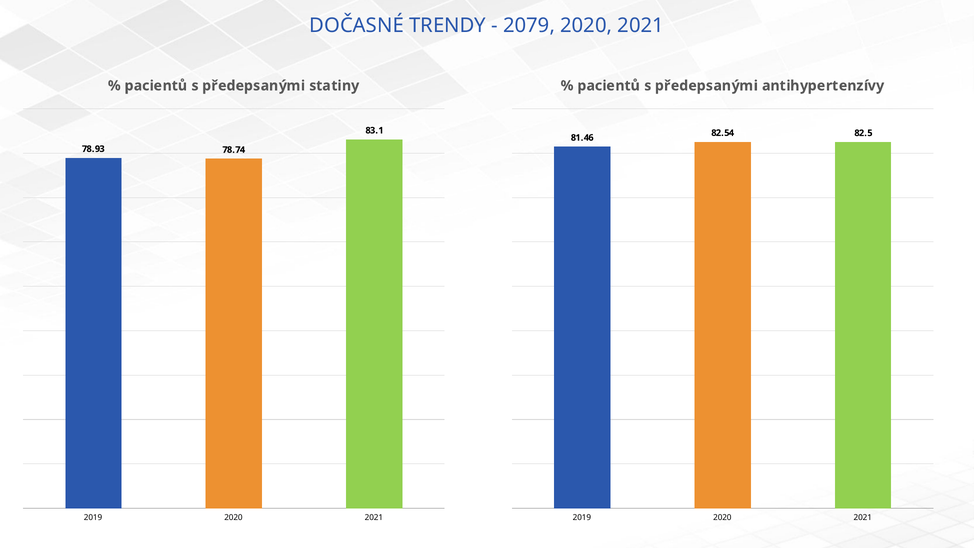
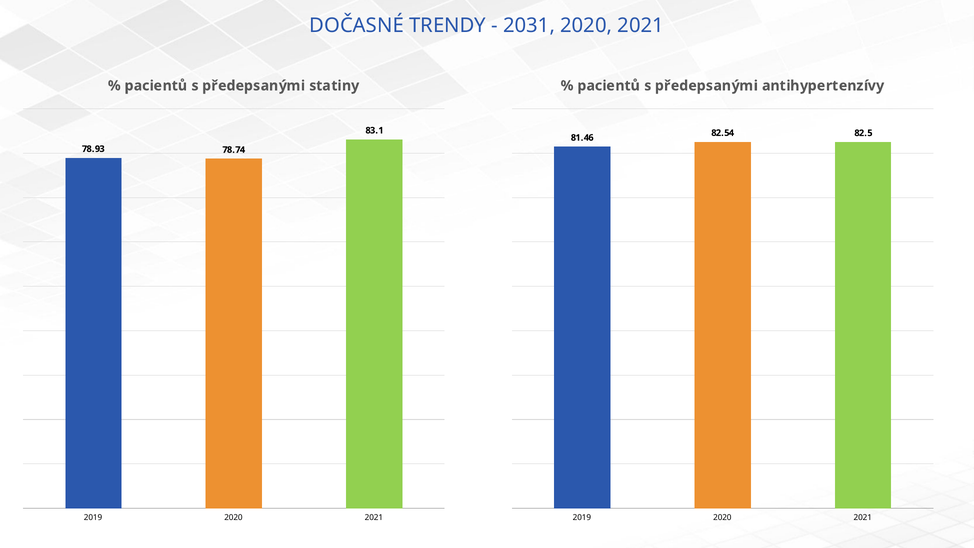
2079: 2079 -> 2031 (529, 25)
